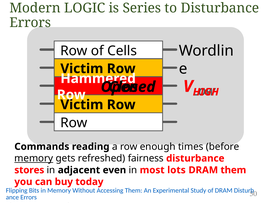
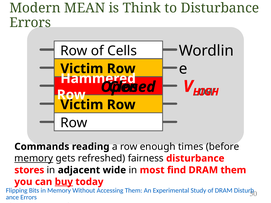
LOGIC: LOGIC -> MEAN (85, 8)
Series: Series -> Think (142, 8)
even: even -> wide (114, 170)
lots: lots -> find (177, 170)
buy underline: none -> present (64, 182)
